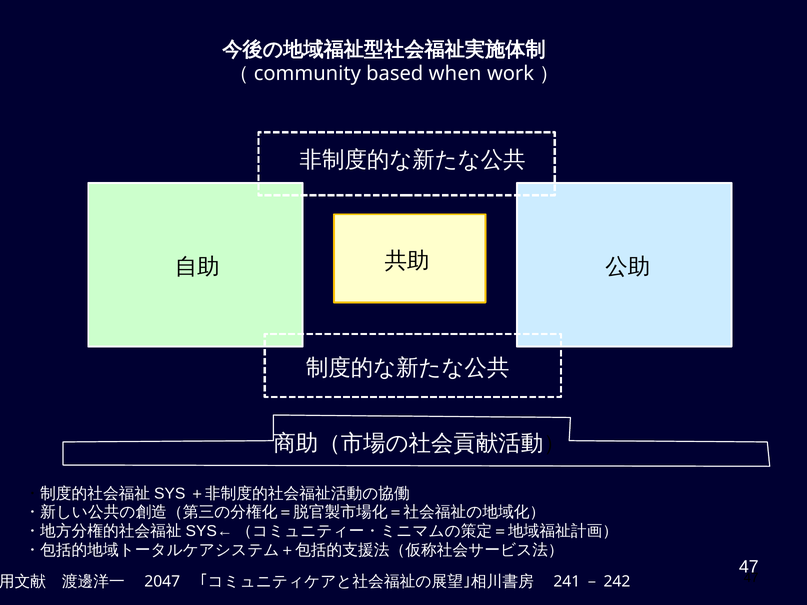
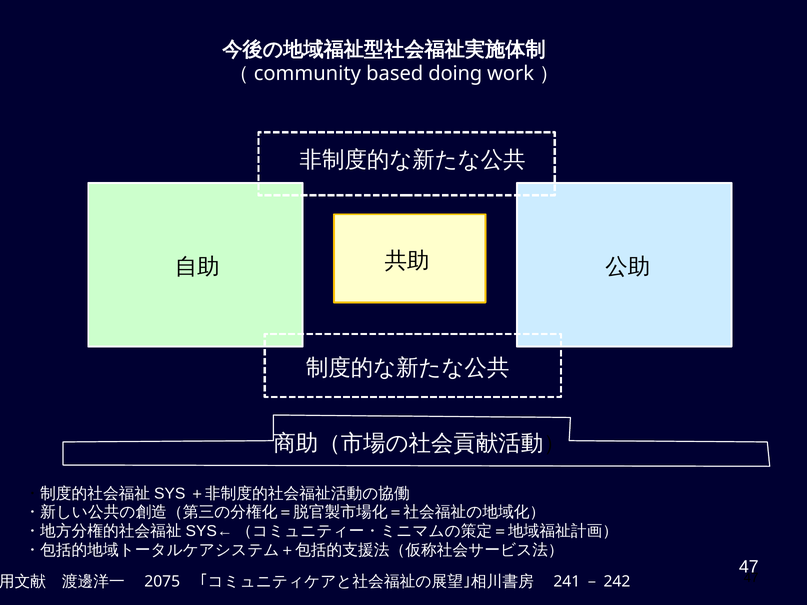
when: when -> doing (455, 74)
2047: 2047 -> 2075 (162, 582)
